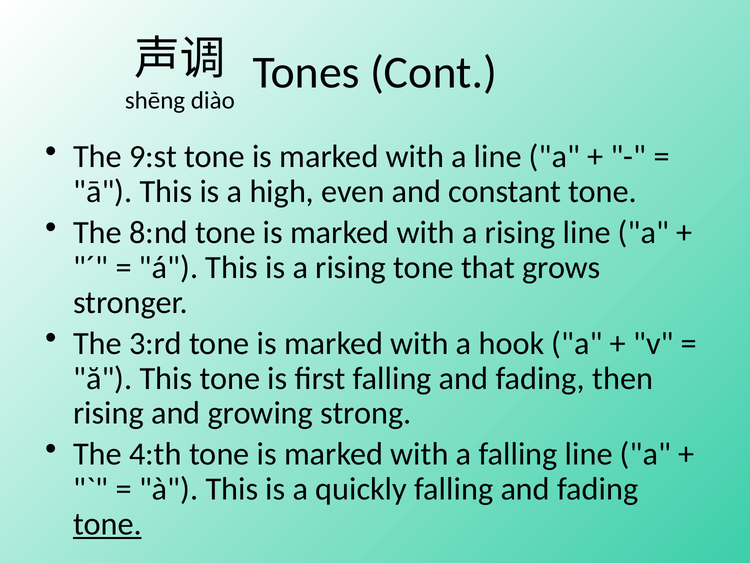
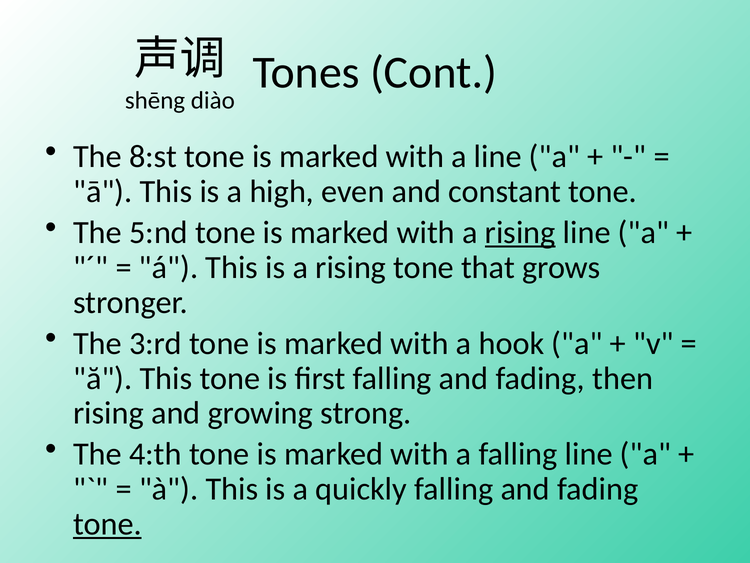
9:st: 9:st -> 8:st (153, 157)
8:nd: 8:nd -> 5:nd (158, 232)
rising underline: none -> present (520, 232)
